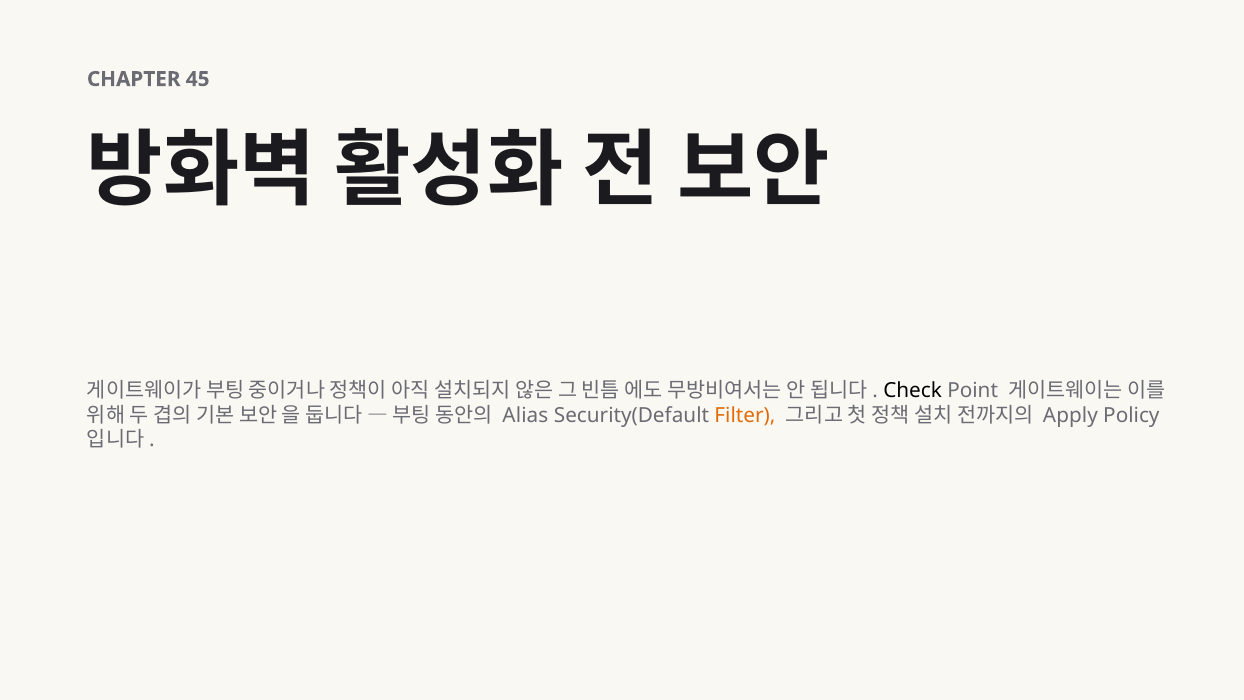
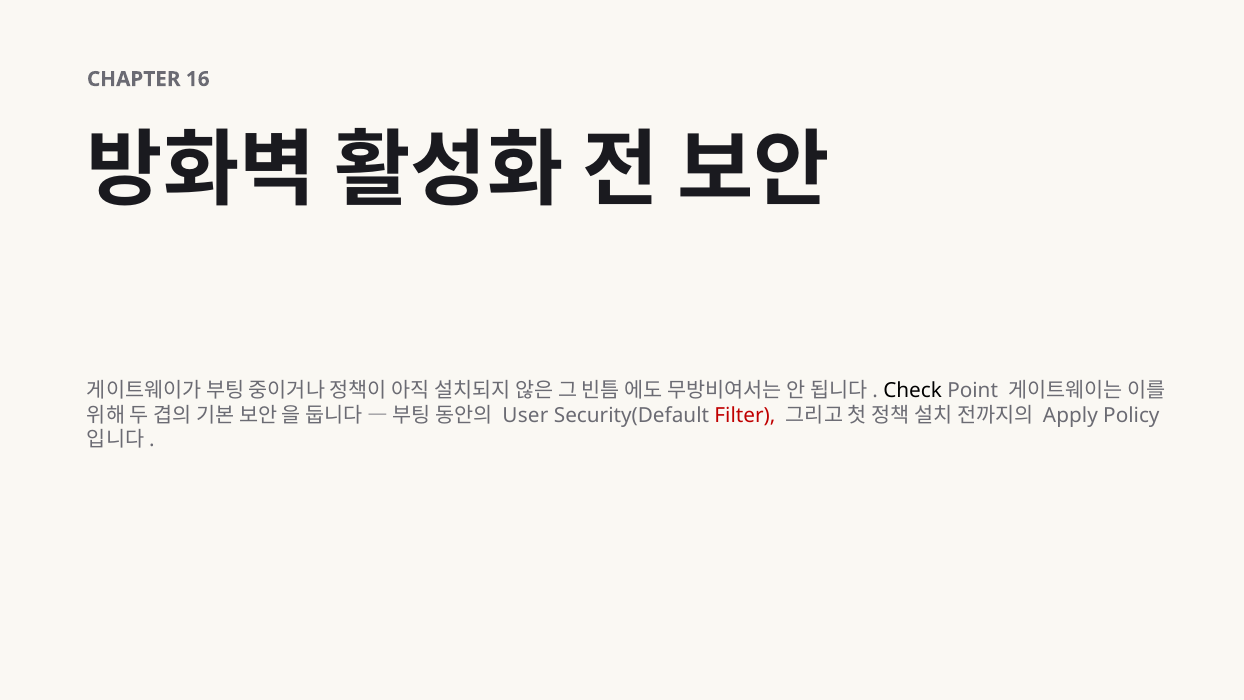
45: 45 -> 16 (198, 79)
Alias: Alias -> User (525, 415)
Filter colour: orange -> red (745, 415)
